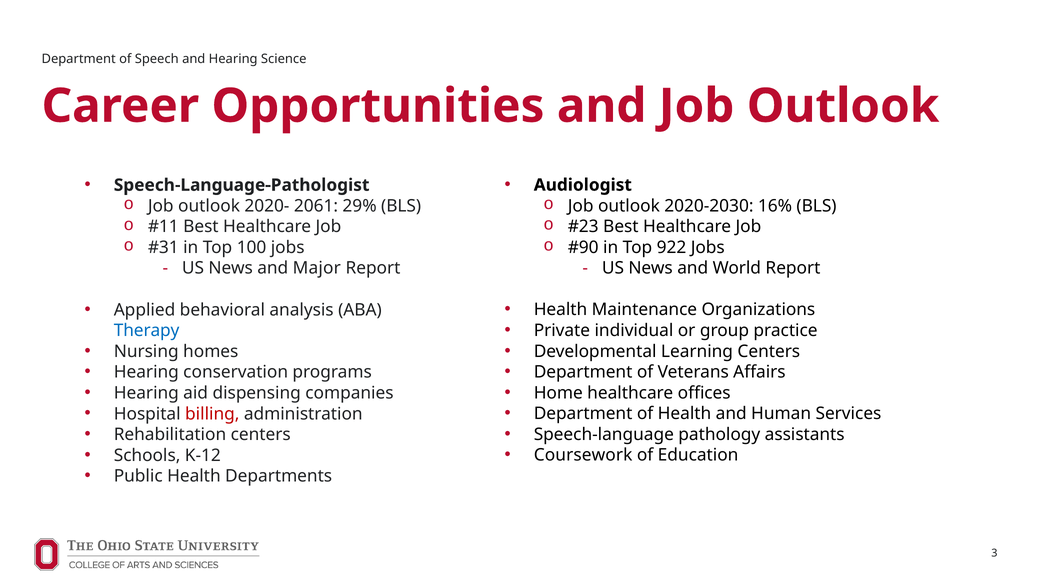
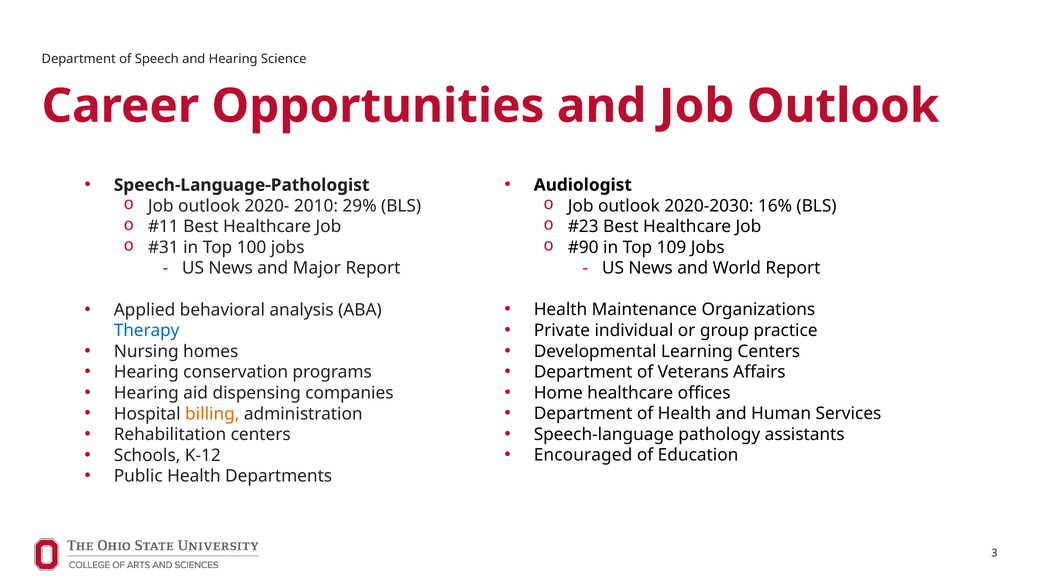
2061: 2061 -> 2010 (316, 206)
922: 922 -> 109 (671, 247)
billing colour: red -> orange (212, 413)
Coursework: Coursework -> Encouraged (583, 455)
